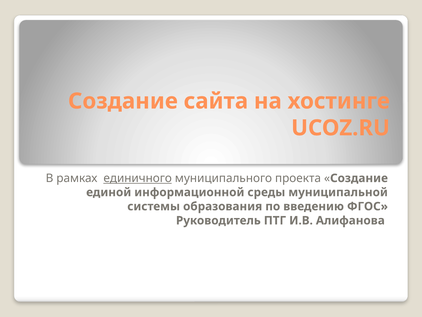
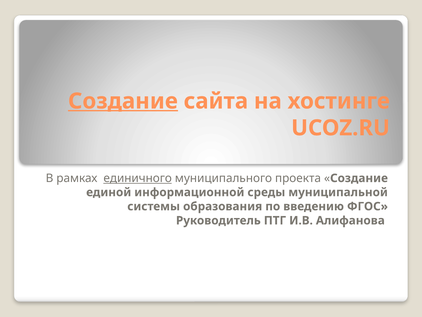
Создание underline: none -> present (123, 101)
